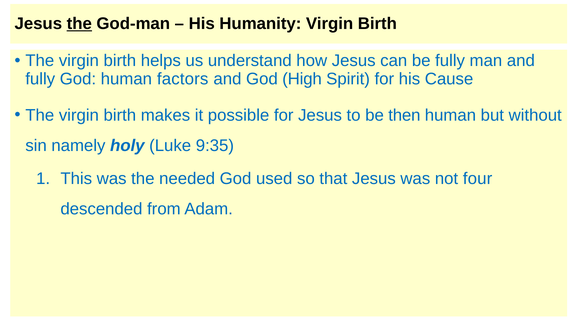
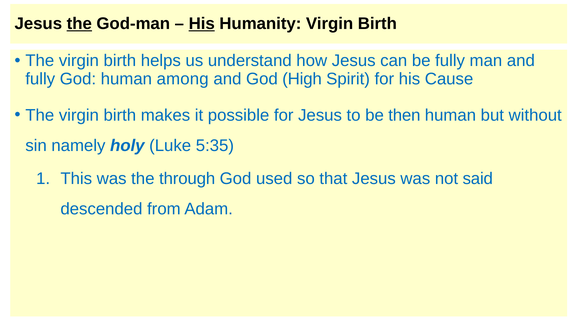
His underline: none -> present (202, 24)
factors: factors -> among (183, 79)
9:35: 9:35 -> 5:35 (215, 146)
needed: needed -> through (187, 179)
four: four -> said (478, 179)
